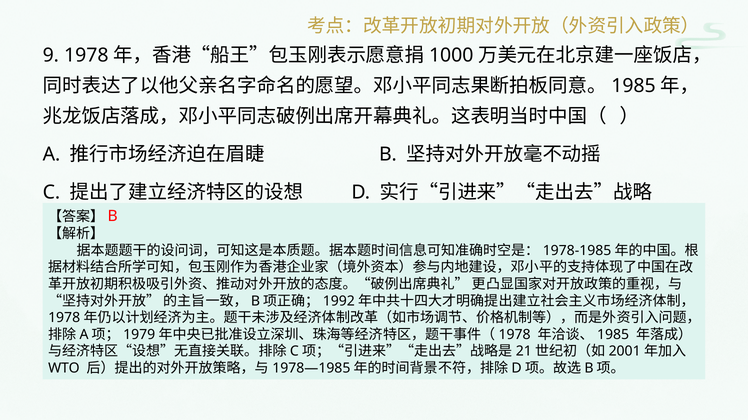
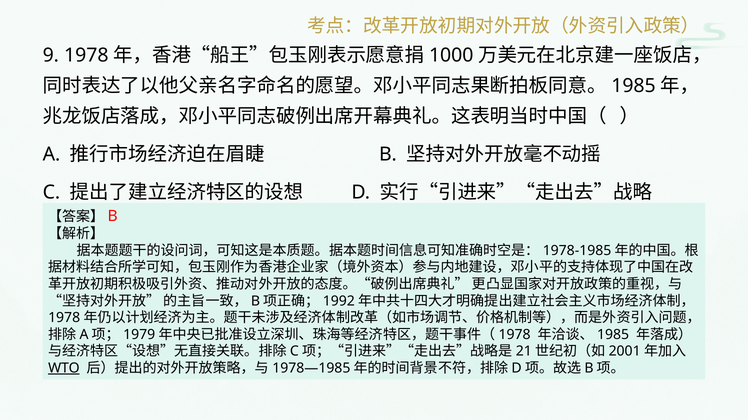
WTO underline: none -> present (64, 369)
